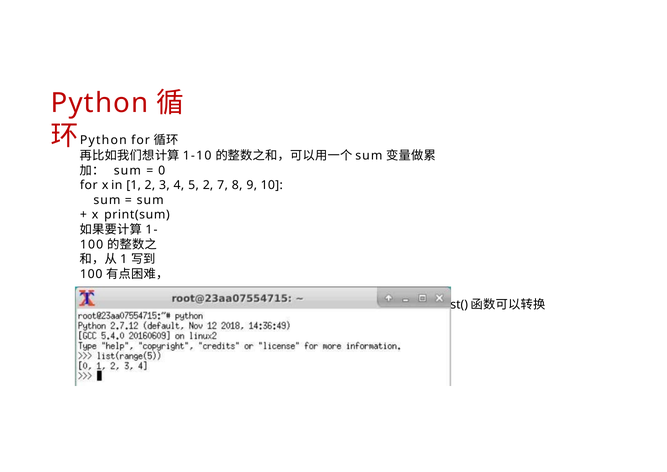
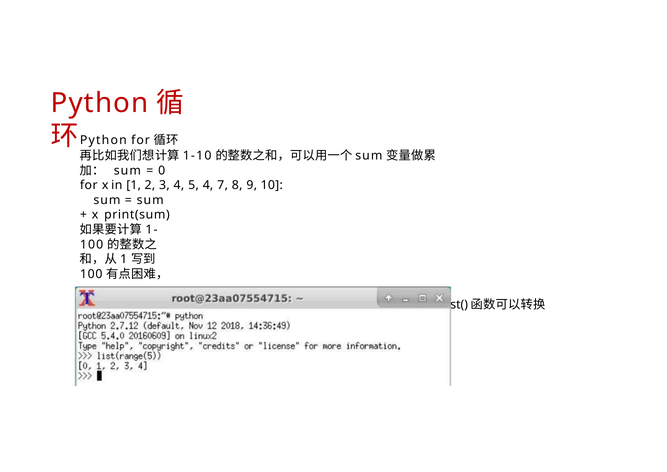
5 2: 2 -> 4 (208, 185)
